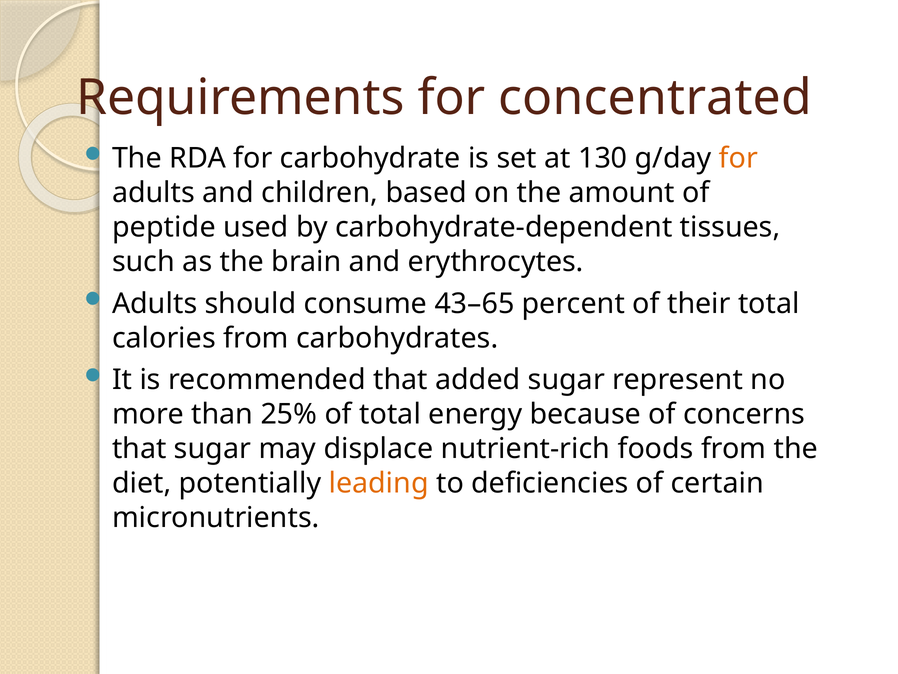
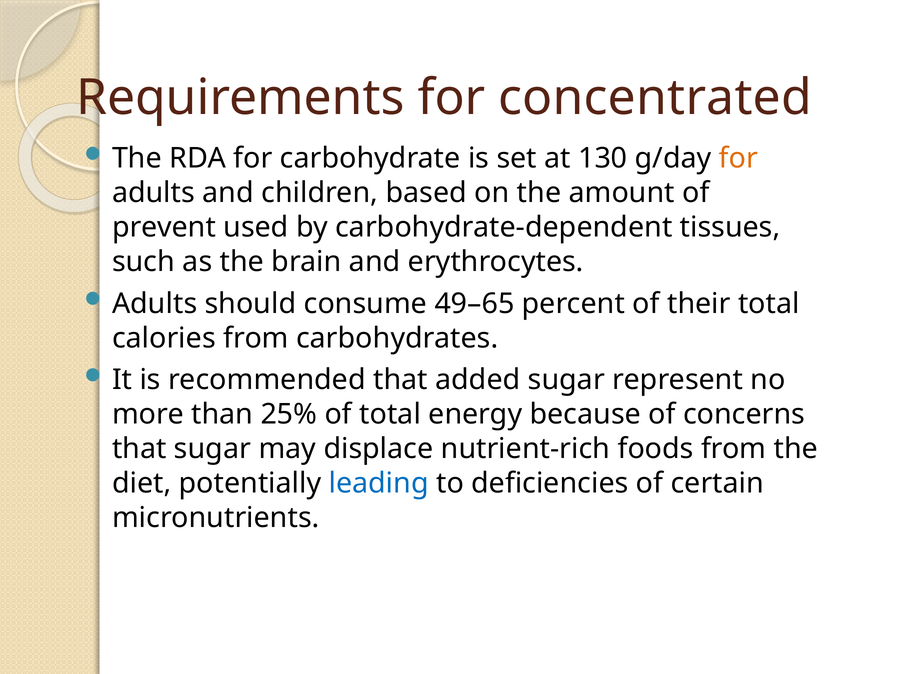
peptide: peptide -> prevent (164, 227)
43–65: 43–65 -> 49–65 (474, 303)
leading colour: orange -> blue (379, 483)
